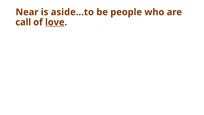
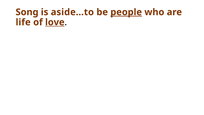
Near: Near -> Song (27, 12)
people underline: none -> present (126, 12)
call: call -> life (23, 22)
